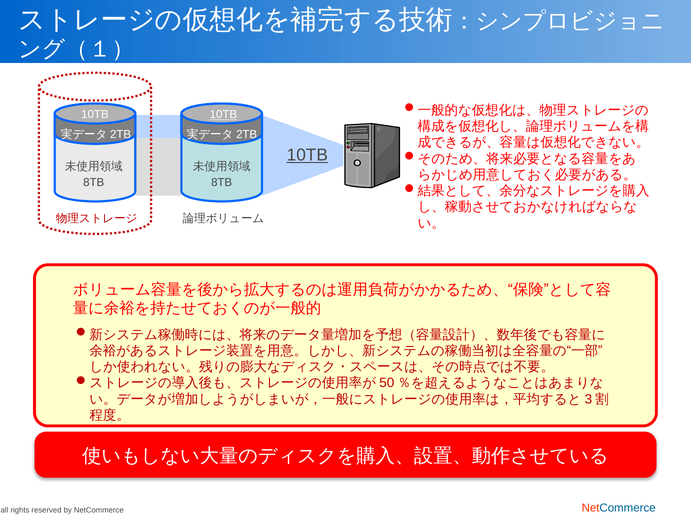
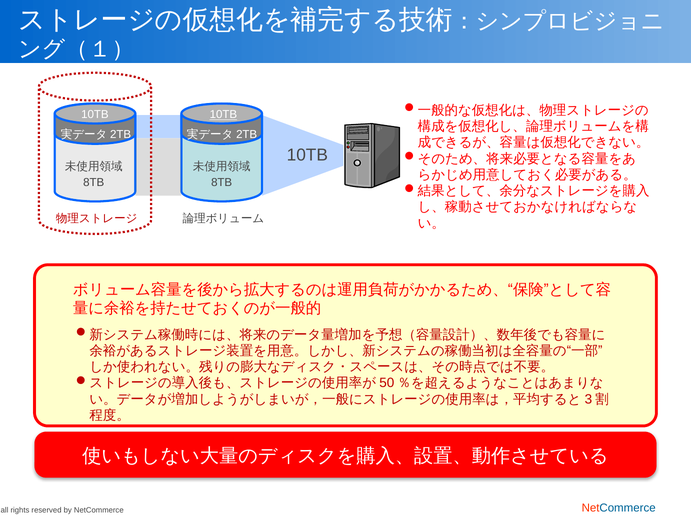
10TB underline: present -> none (307, 155)
